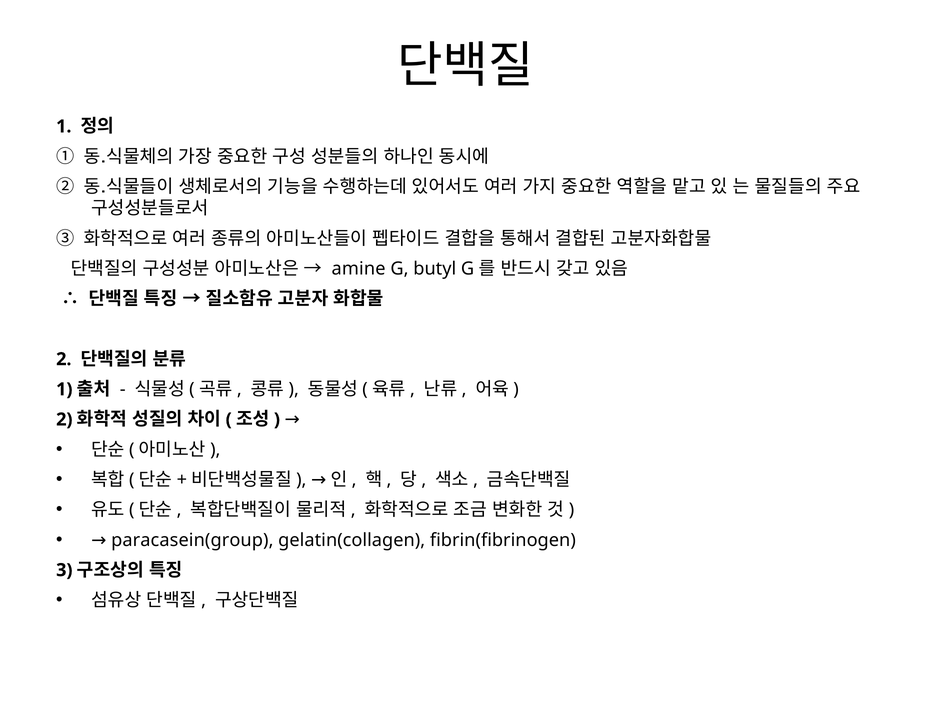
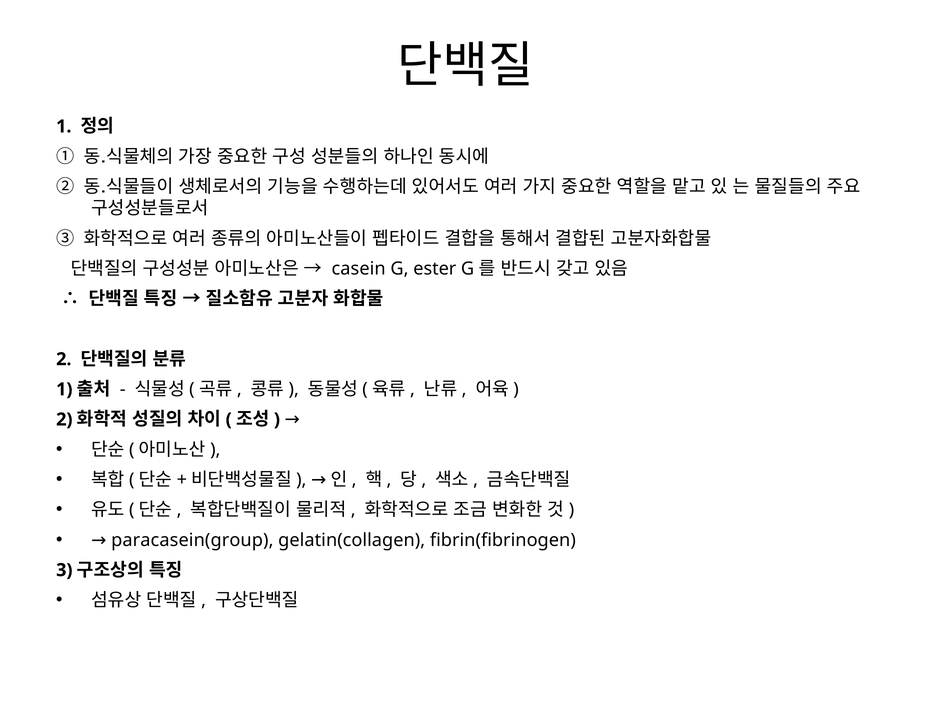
amine: amine -> casein (359, 269)
butyl: butyl -> ester (435, 269)
